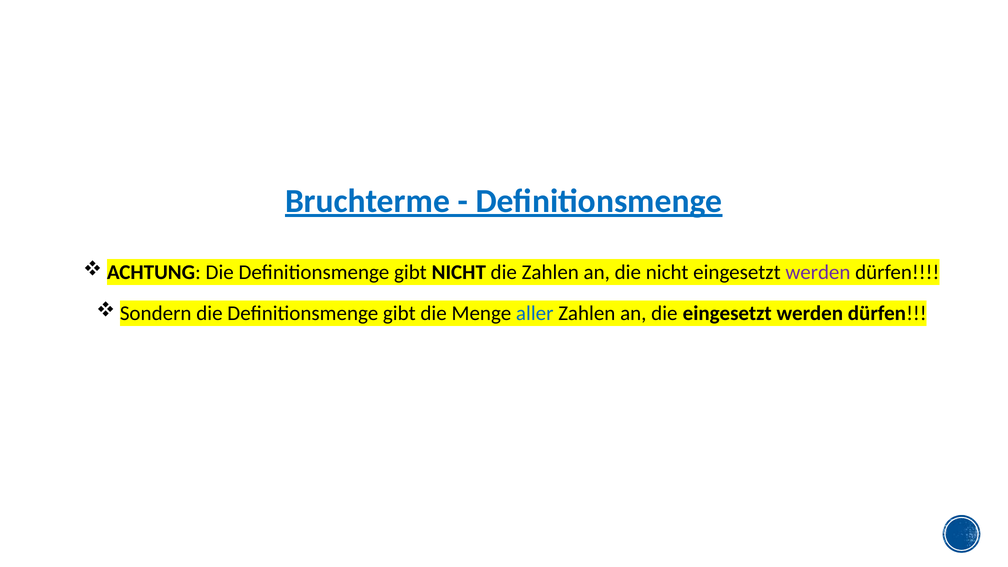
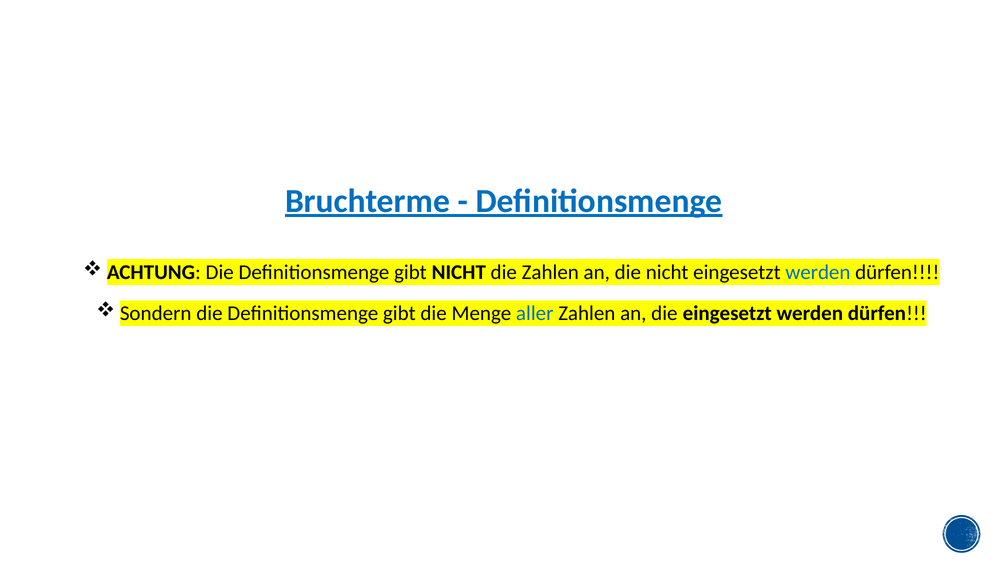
werden colour: purple -> blue (818, 272)
